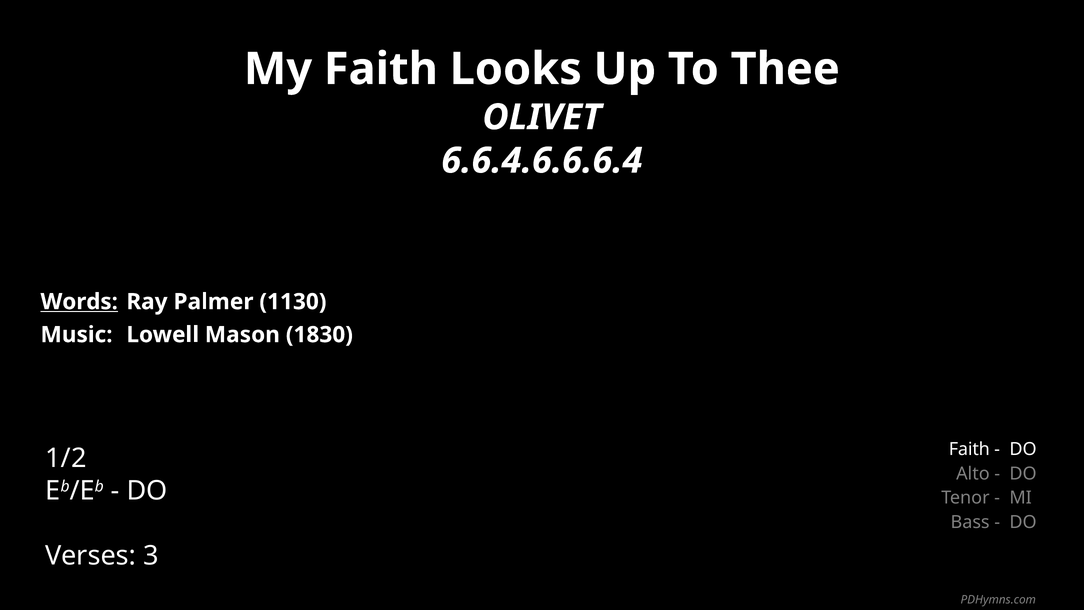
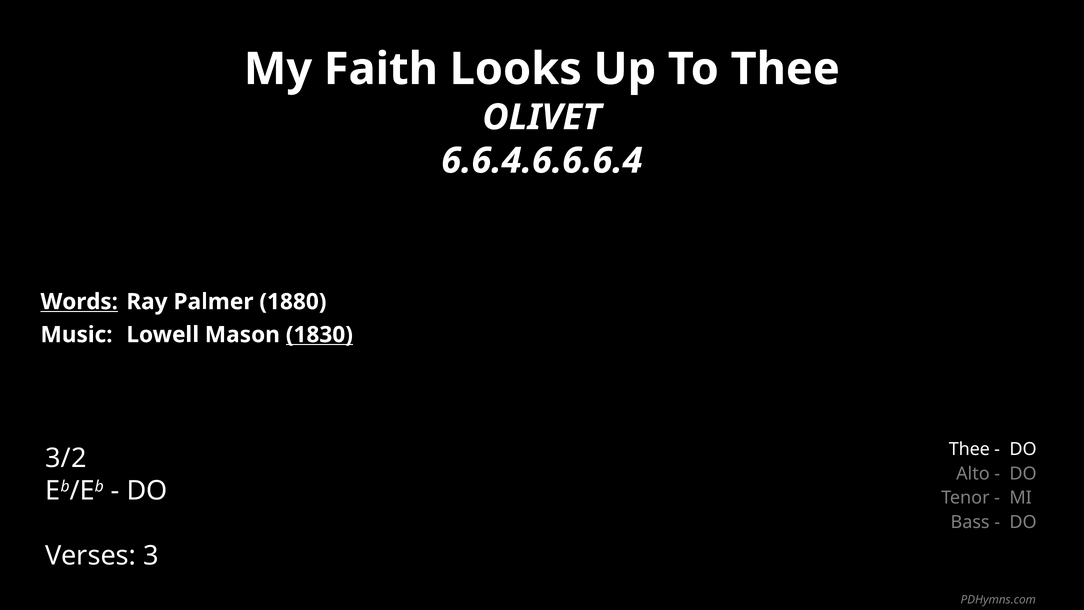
1130: 1130 -> 1880 (293, 302)
1830 underline: none -> present (319, 335)
Faith: Faith -> Thee (969, 449)
1/2: 1/2 -> 3/2 (66, 458)
